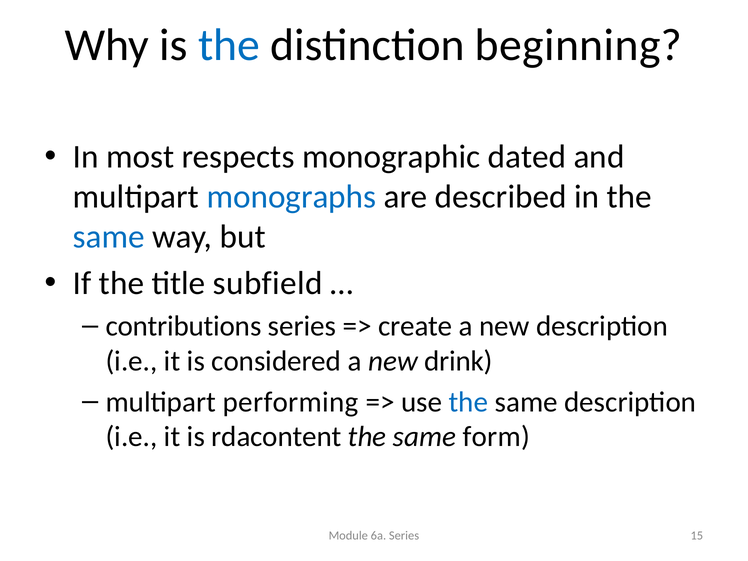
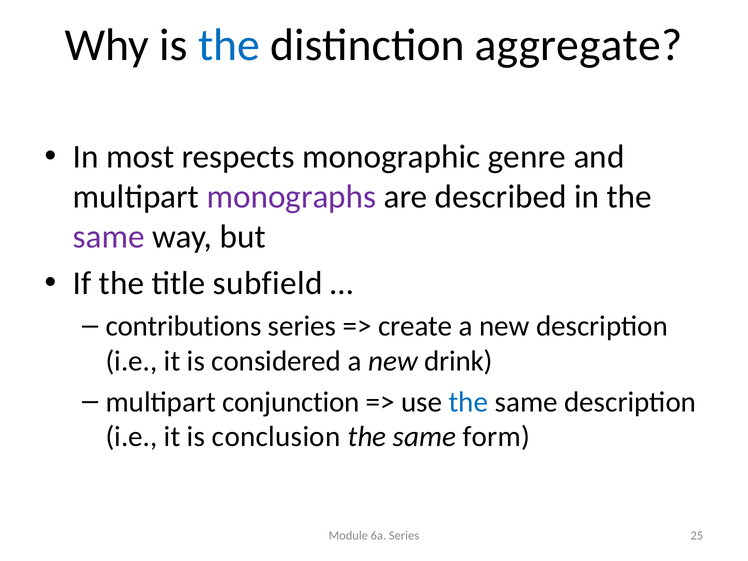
beginning: beginning -> aggregate (579, 45)
dated: dated -> genre (527, 157)
monographs colour: blue -> purple (291, 197)
same colour: blue -> purple (109, 237)
performing: performing -> conjunction (291, 402)
rdacontent: rdacontent -> conclusion (276, 437)
15: 15 -> 25 (697, 536)
